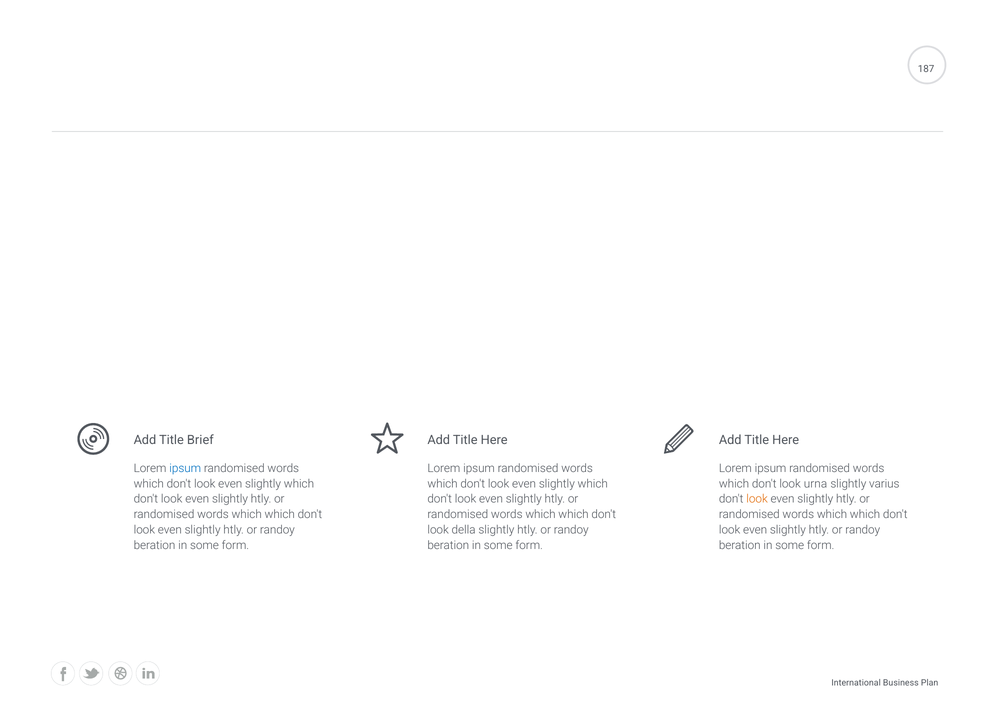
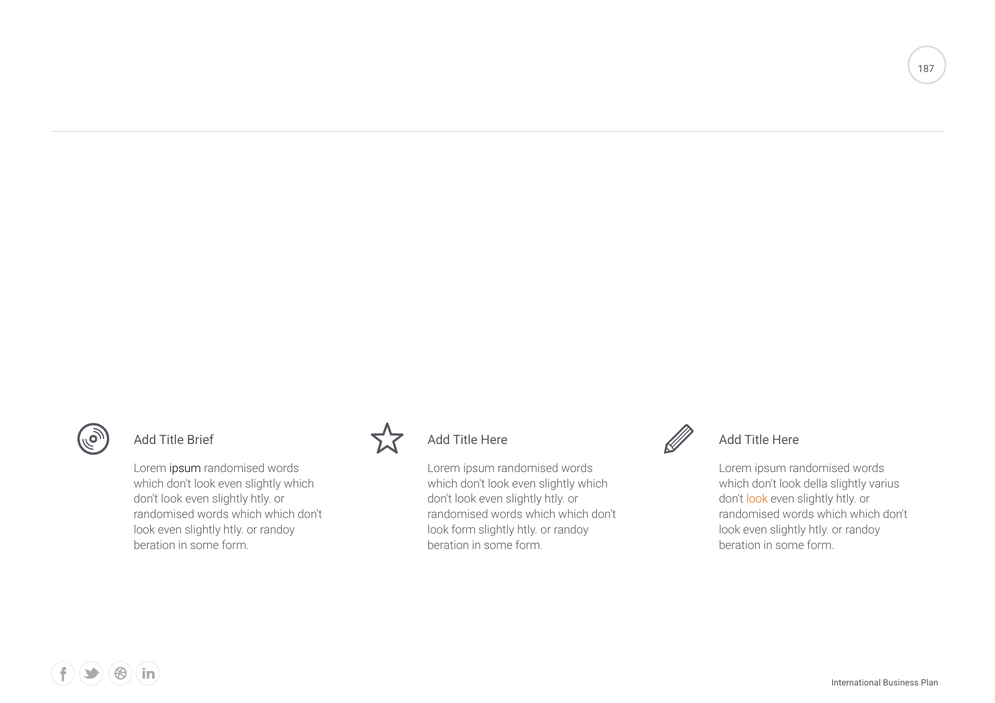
ipsum colour: blue -> black (185, 468)
urna: urna -> della (816, 484)
look della: della -> form (464, 530)
